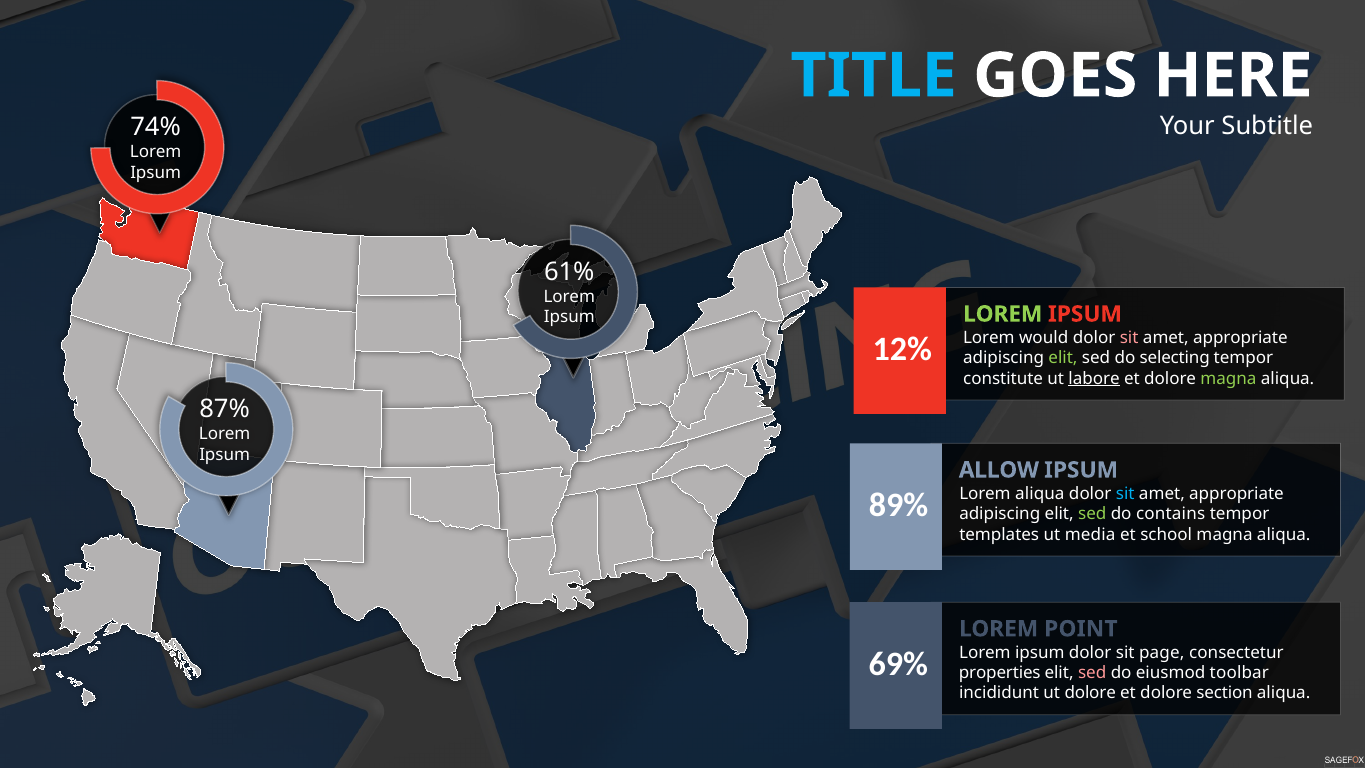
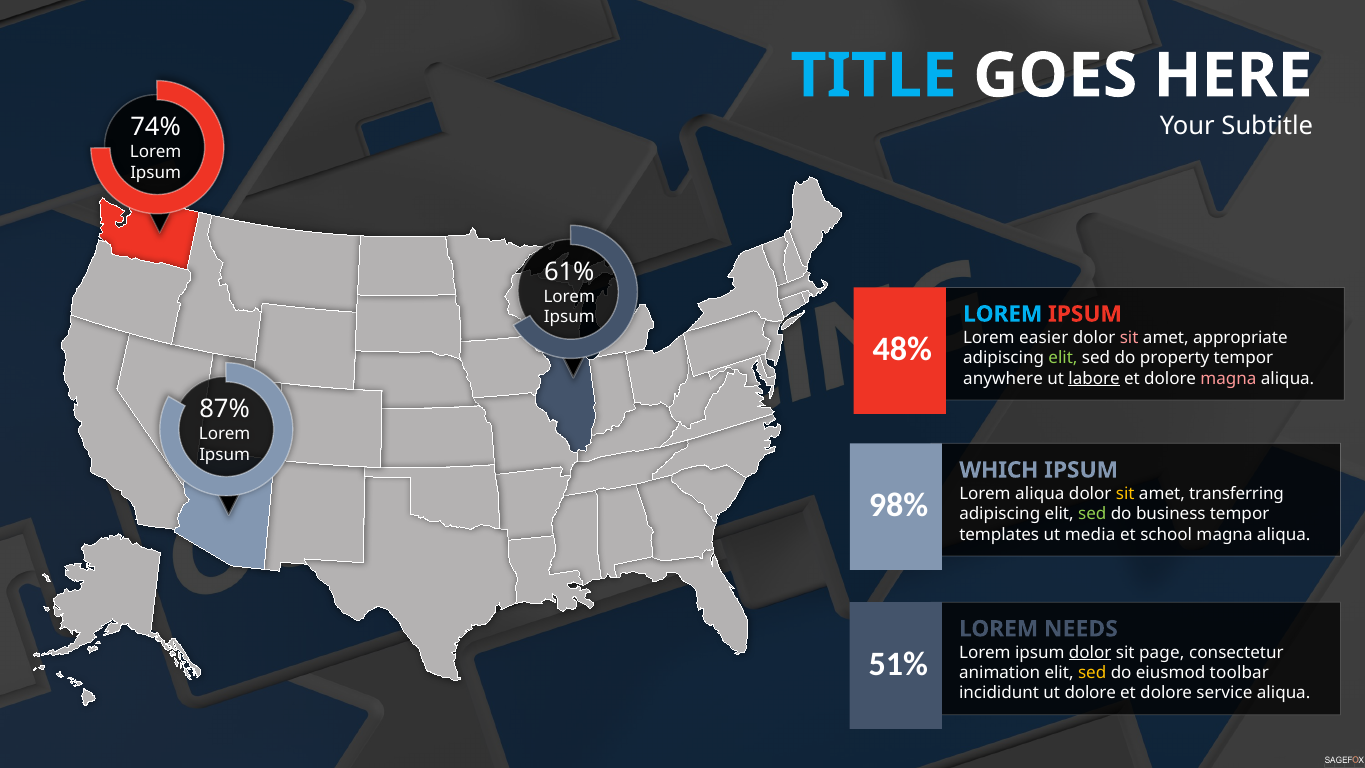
LOREM colour: light green -> light blue (1003, 314)
would: would -> easier (1044, 337)
12%: 12% -> 48% (902, 349)
selecting: selecting -> property (1175, 358)
constitute: constitute -> anywhere (1003, 378)
magna colour: light green -> pink (1228, 378)
ALLOW: ALLOW -> WHICH (999, 470)
sit colour: light blue -> yellow (1125, 493)
appropriate: appropriate -> transferring (1237, 493)
89%: 89% -> 98% (899, 505)
contains: contains -> business (1171, 514)
POINT: POINT -> NEEDS (1081, 629)
dolor underline: none -> present (1090, 652)
69%: 69% -> 51% (898, 664)
properties: properties -> animation (1000, 673)
sed colour: pink -> yellow (1092, 673)
section: section -> service (1224, 693)
